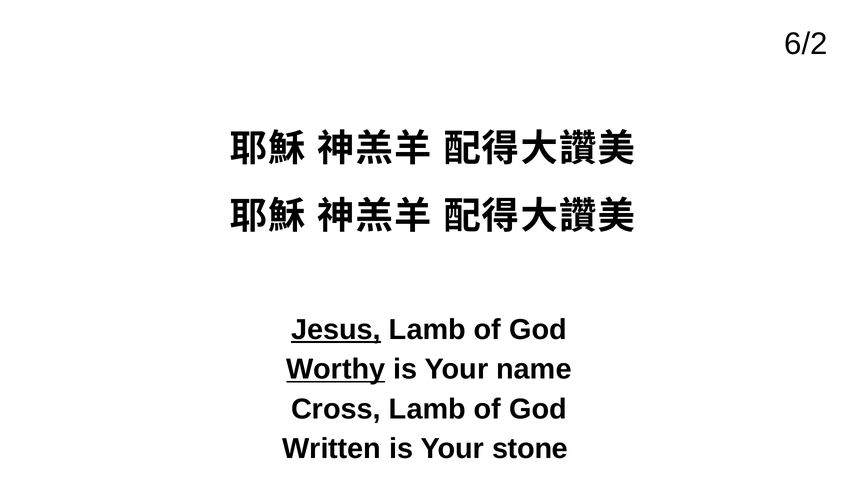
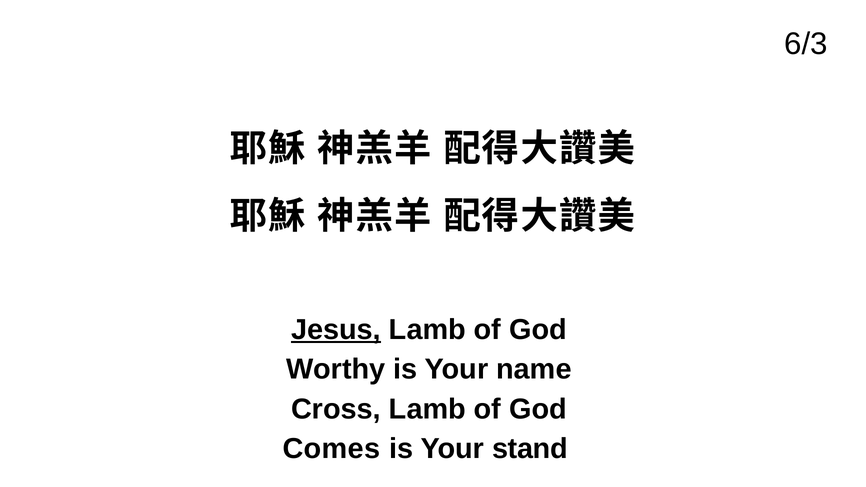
6/2: 6/2 -> 6/3 (806, 44)
Worthy underline: present -> none (336, 369)
Written: Written -> Comes (331, 449)
stone: stone -> stand (530, 449)
